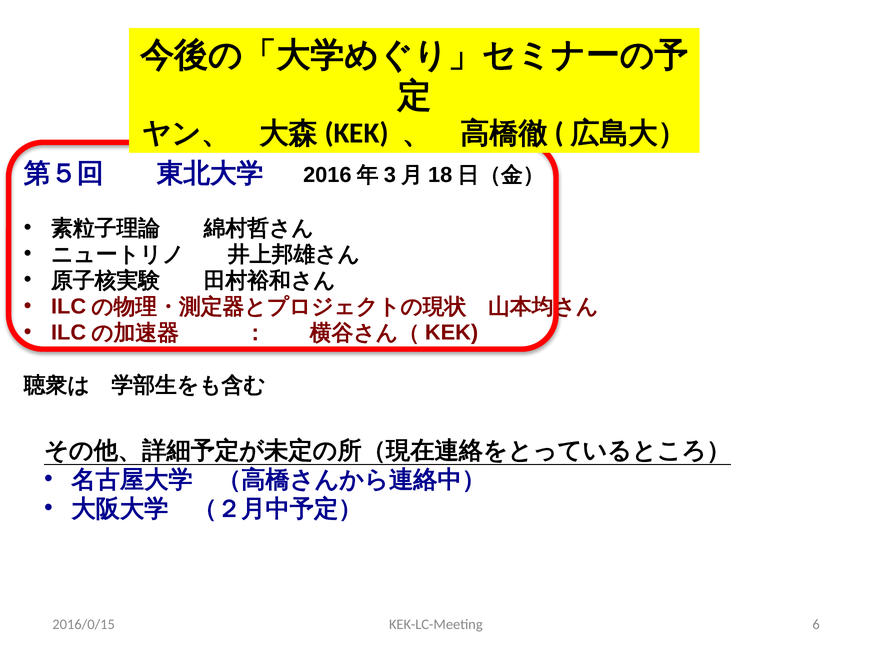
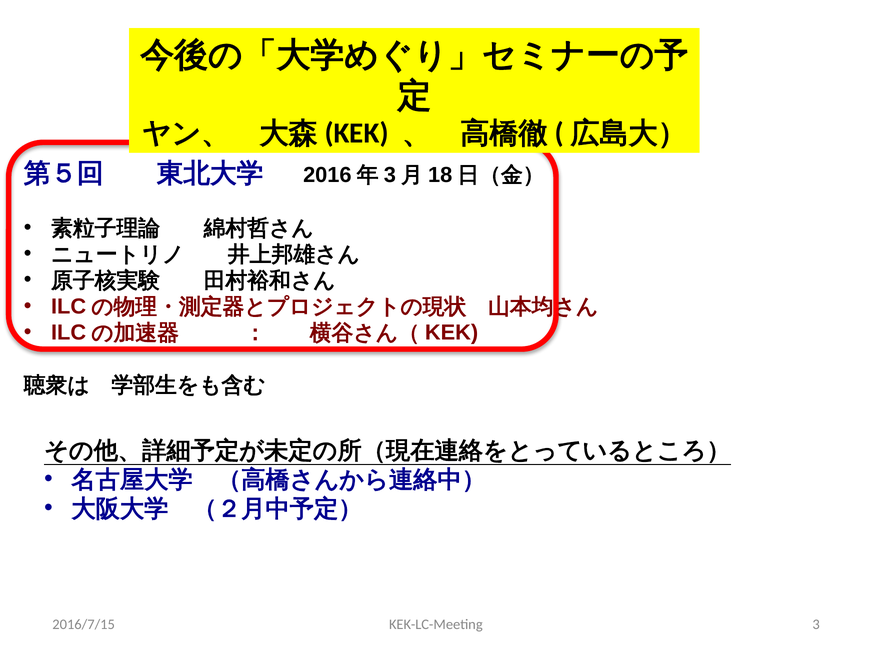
2016/0/15: 2016/0/15 -> 2016/7/15 (84, 625)
6: 6 -> 3 (816, 624)
